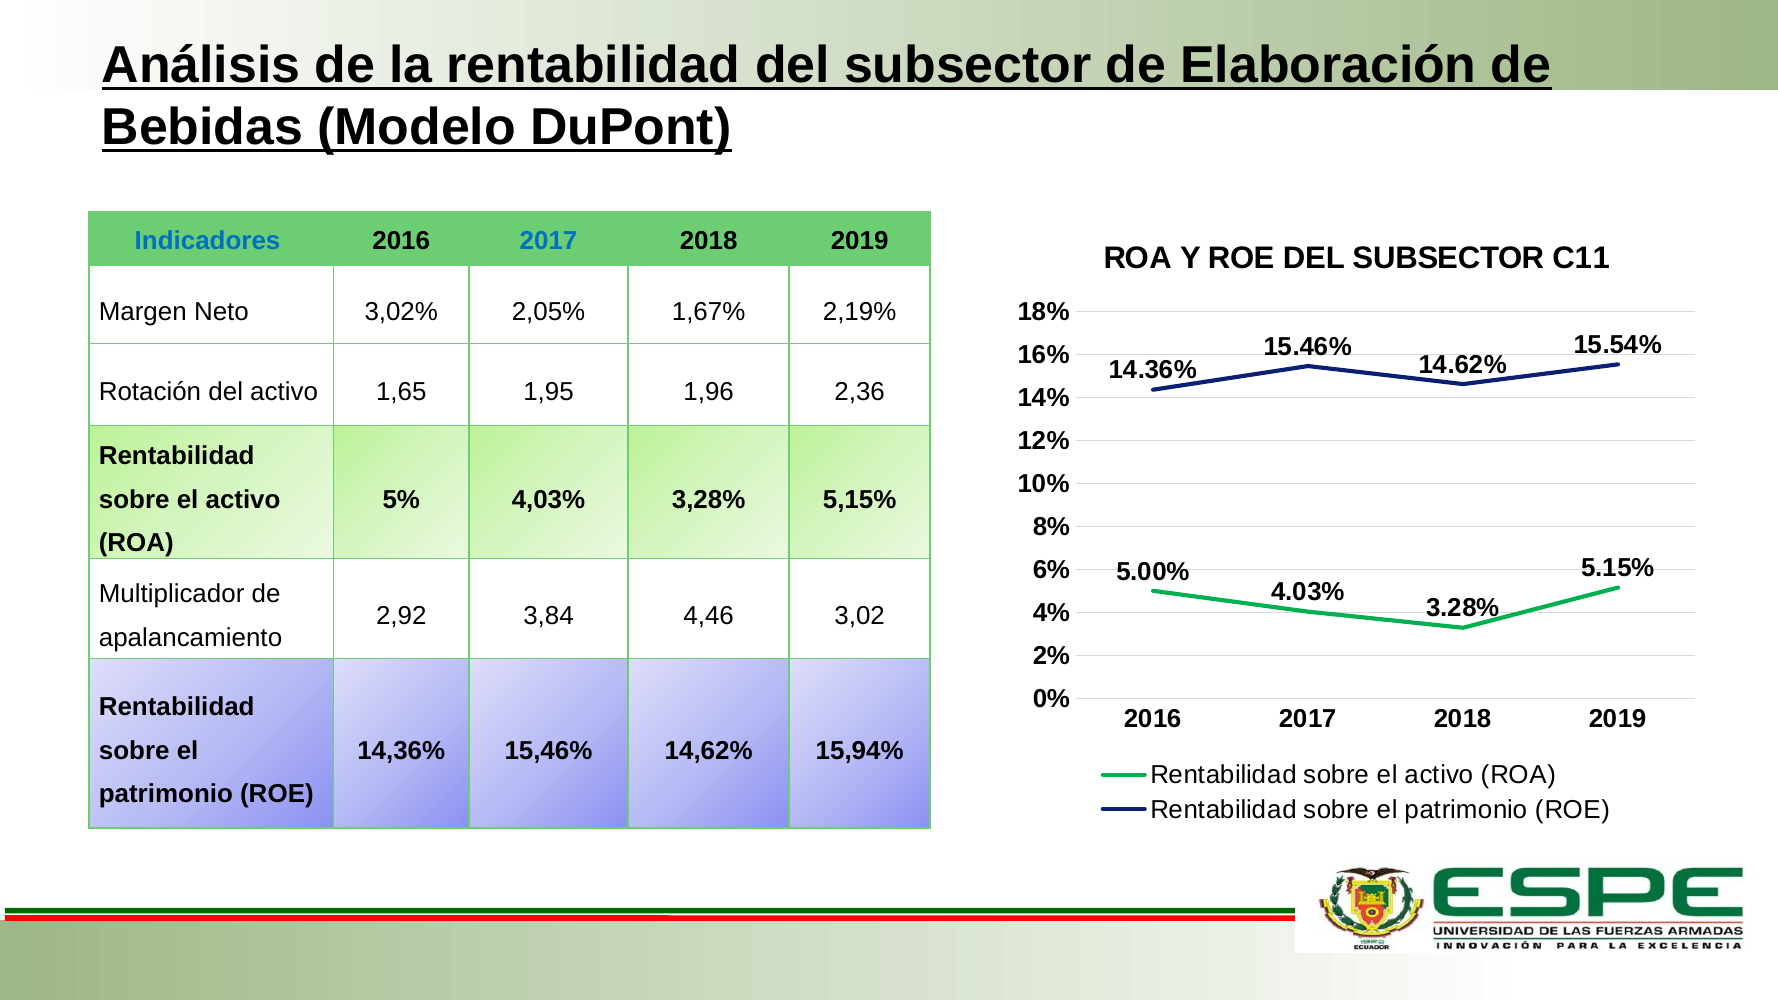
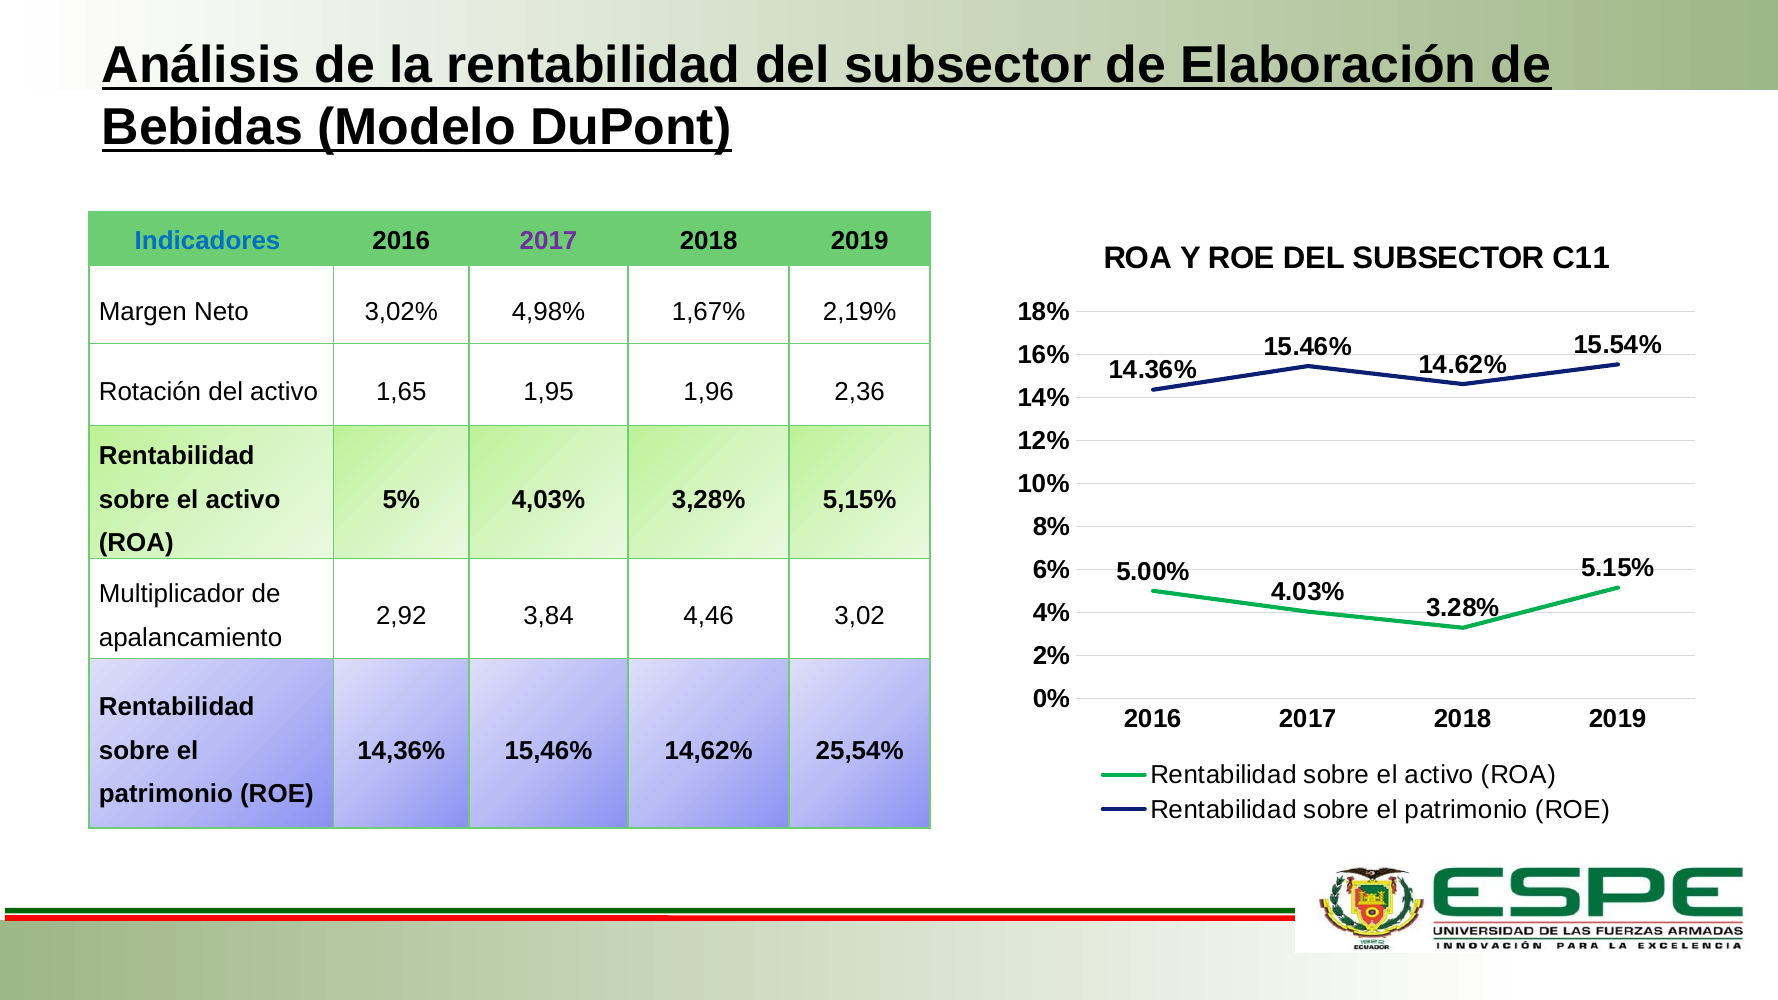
2017 colour: blue -> purple (548, 241)
2,05%: 2,05% -> 4,98% (548, 312)
15,94%: 15,94% -> 25,54% (860, 751)
